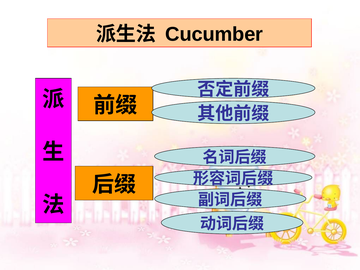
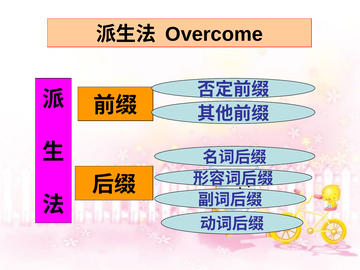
Cucumber: Cucumber -> Overcome (214, 34)
